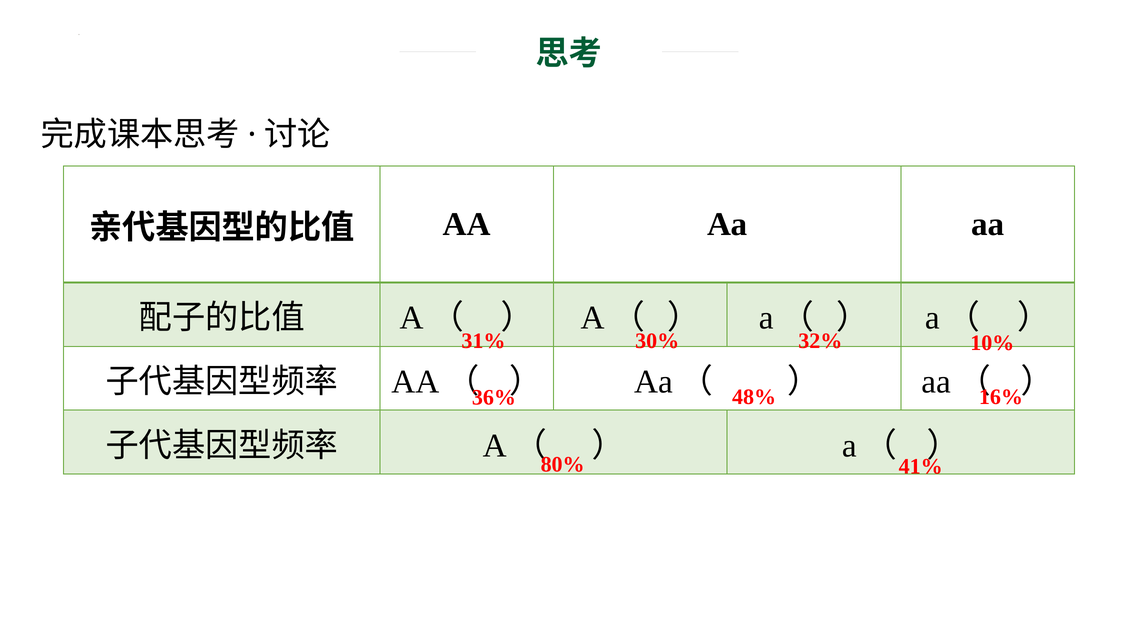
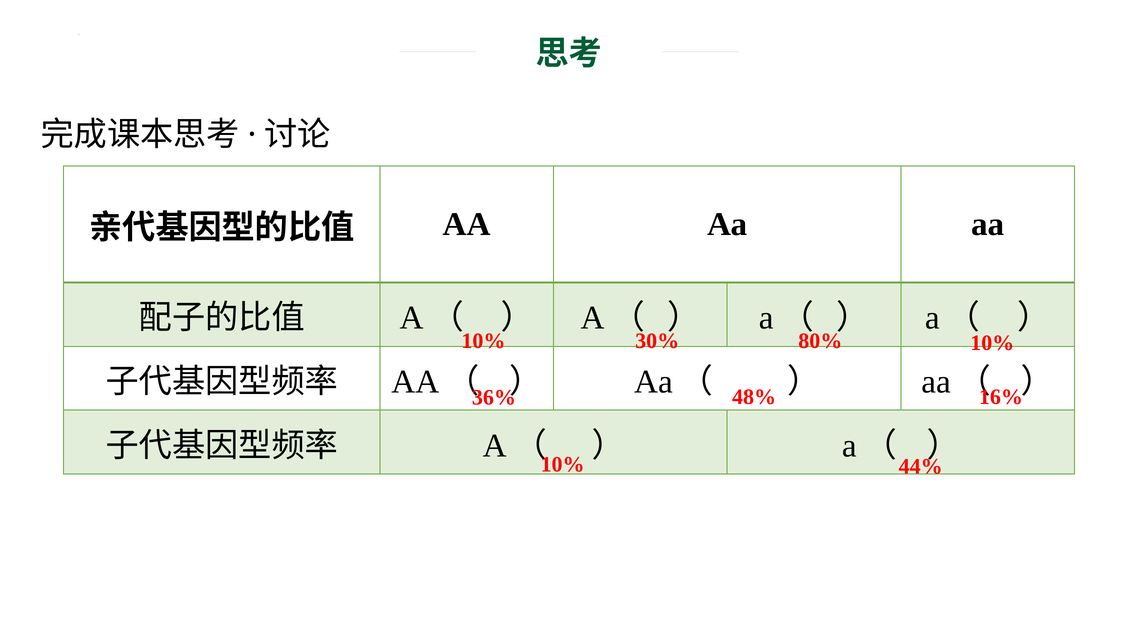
31%: 31% -> 10% (483, 341)
32%: 32% -> 80% (820, 341)
80%: 80% -> 10% (563, 464)
41%: 41% -> 44% (921, 467)
